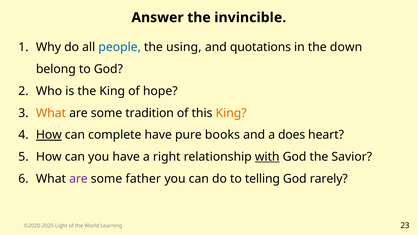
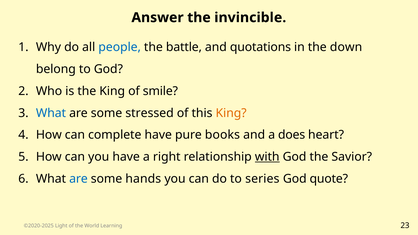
using: using -> battle (184, 47)
hope: hope -> smile (160, 91)
What colour: orange -> blue (51, 113)
tradition: tradition -> stressed (150, 113)
How underline: present -> none (49, 135)
are colour: purple -> blue (78, 179)
father: father -> hands (143, 179)
telling: telling -> series (262, 179)
rarely: rarely -> quote (329, 179)
